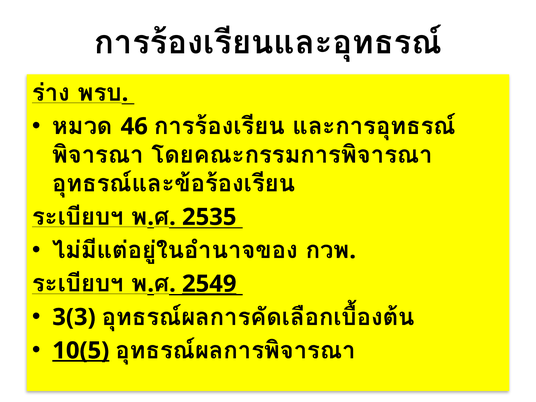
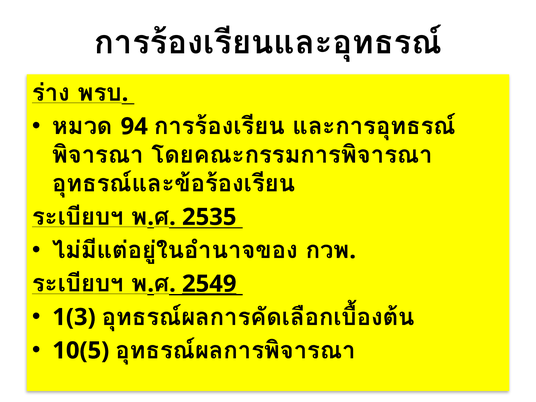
46: 46 -> 94 (134, 126)
3(3: 3(3 -> 1(3 (74, 317)
10(5 underline: present -> none (81, 351)
